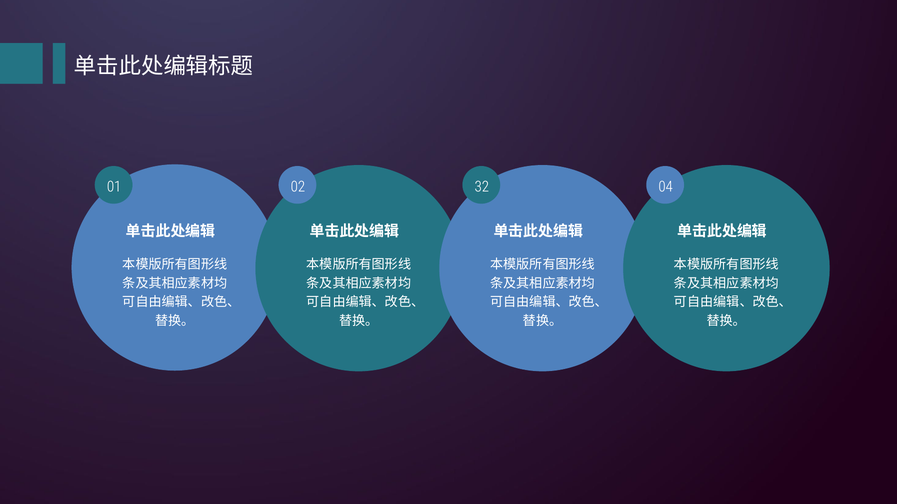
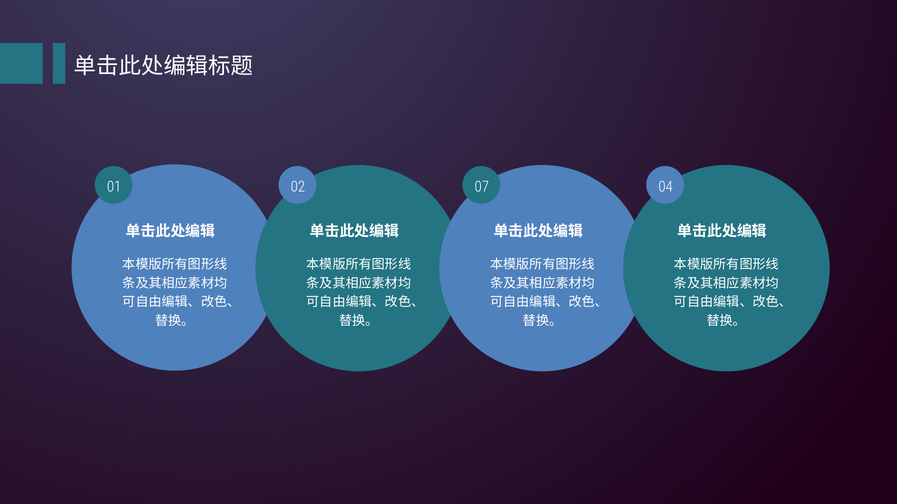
32: 32 -> 07 (482, 187)
